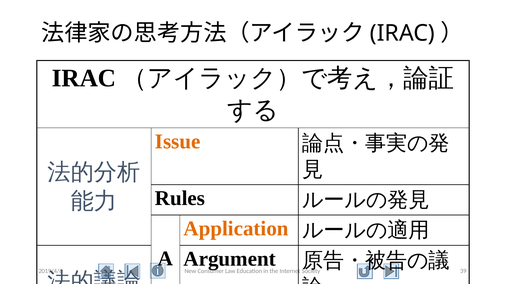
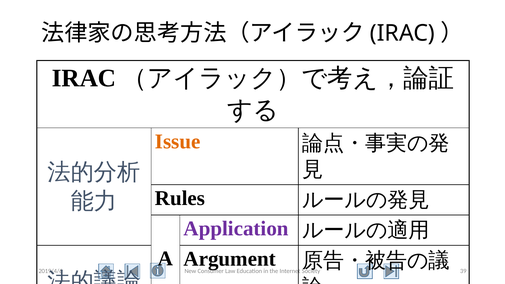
Application colour: orange -> purple (236, 229)
